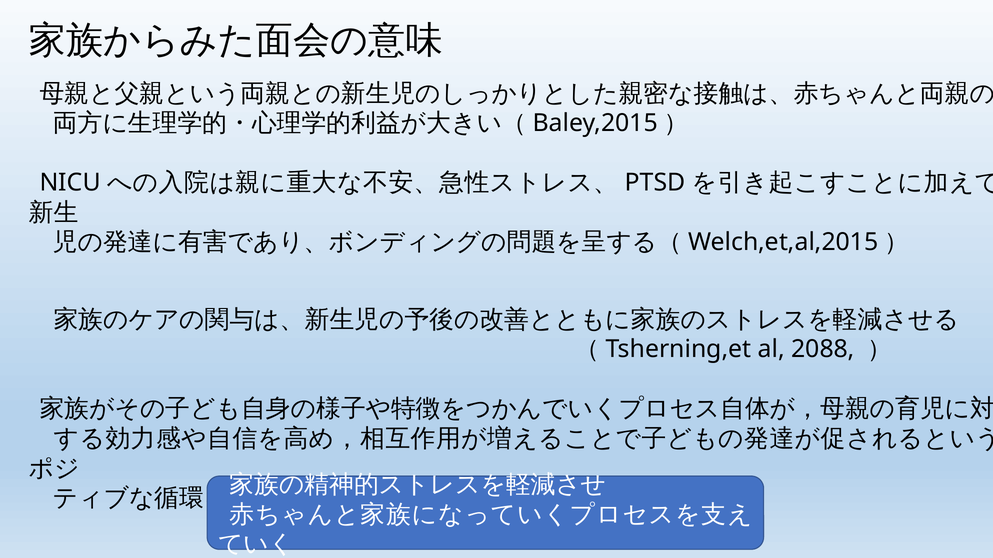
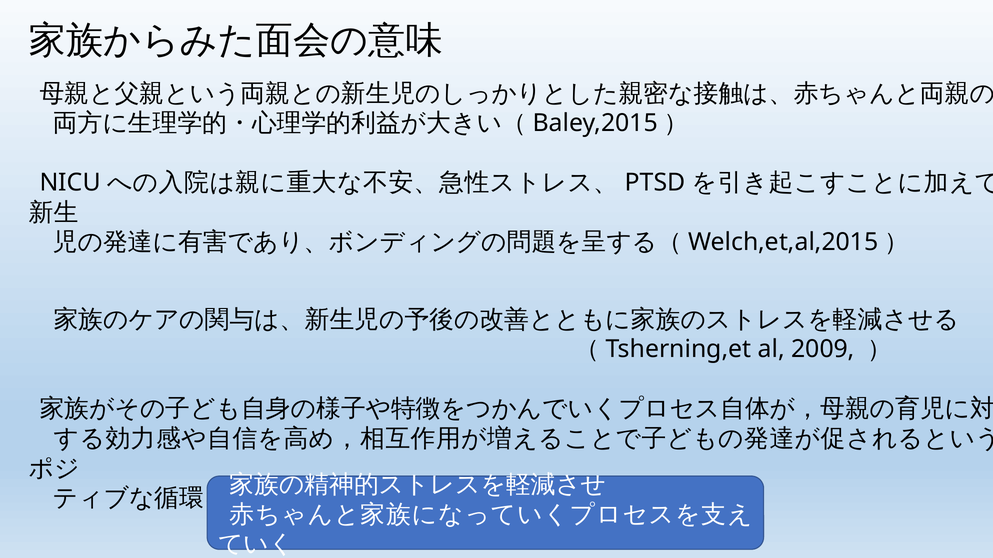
2088: 2088 -> 2009 (823, 350)
